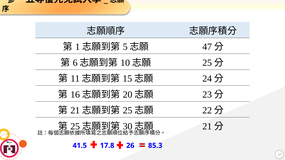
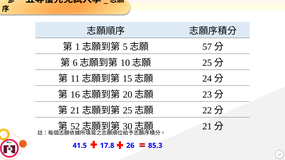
47: 47 -> 57 (207, 47)
25: 25 -> 52 (75, 127)
